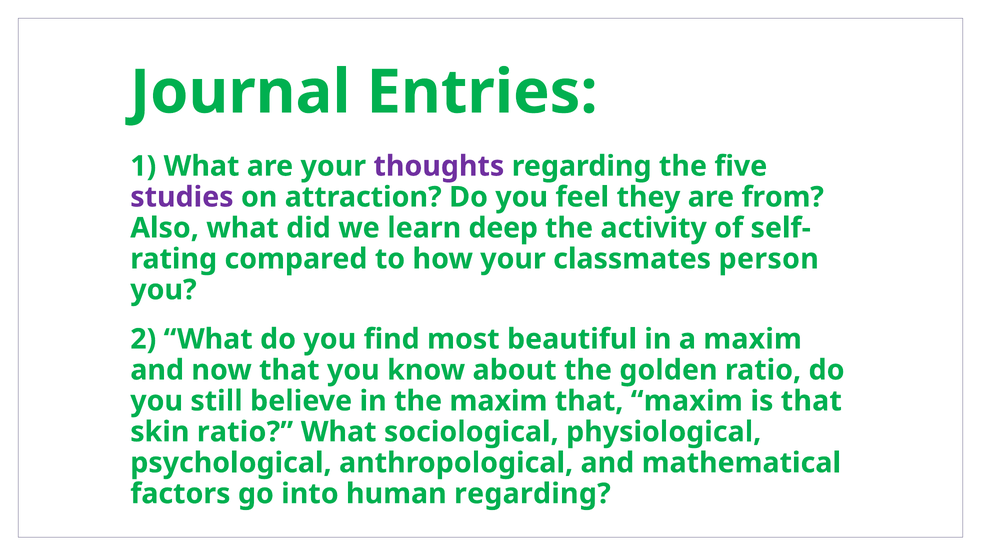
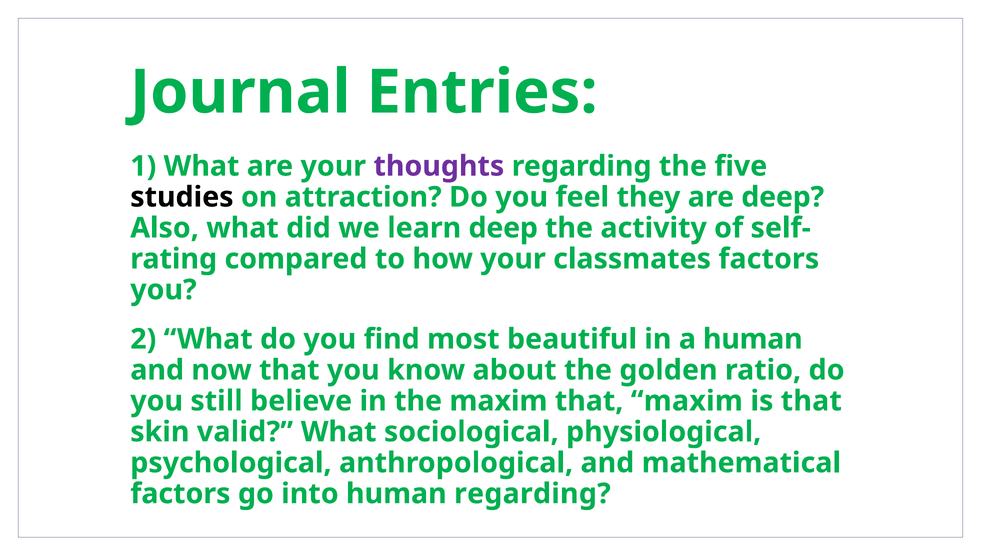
studies colour: purple -> black (182, 197)
are from: from -> deep (783, 197)
classmates person: person -> factors (769, 259)
a maxim: maxim -> human (753, 339)
skin ratio: ratio -> valid (245, 432)
